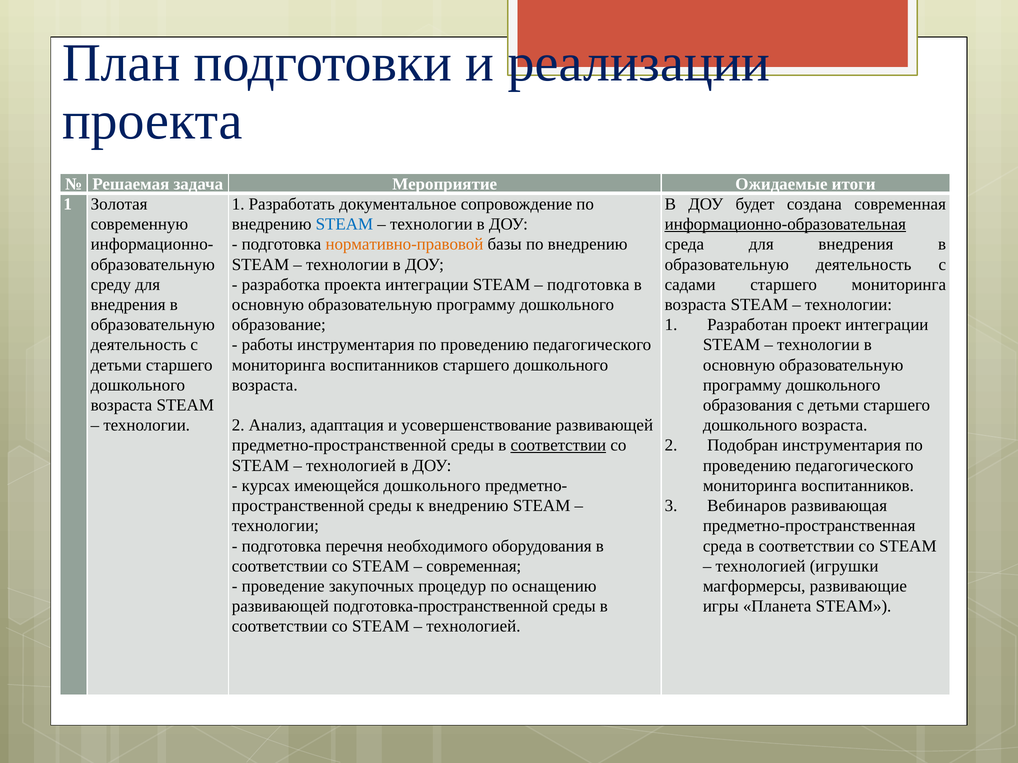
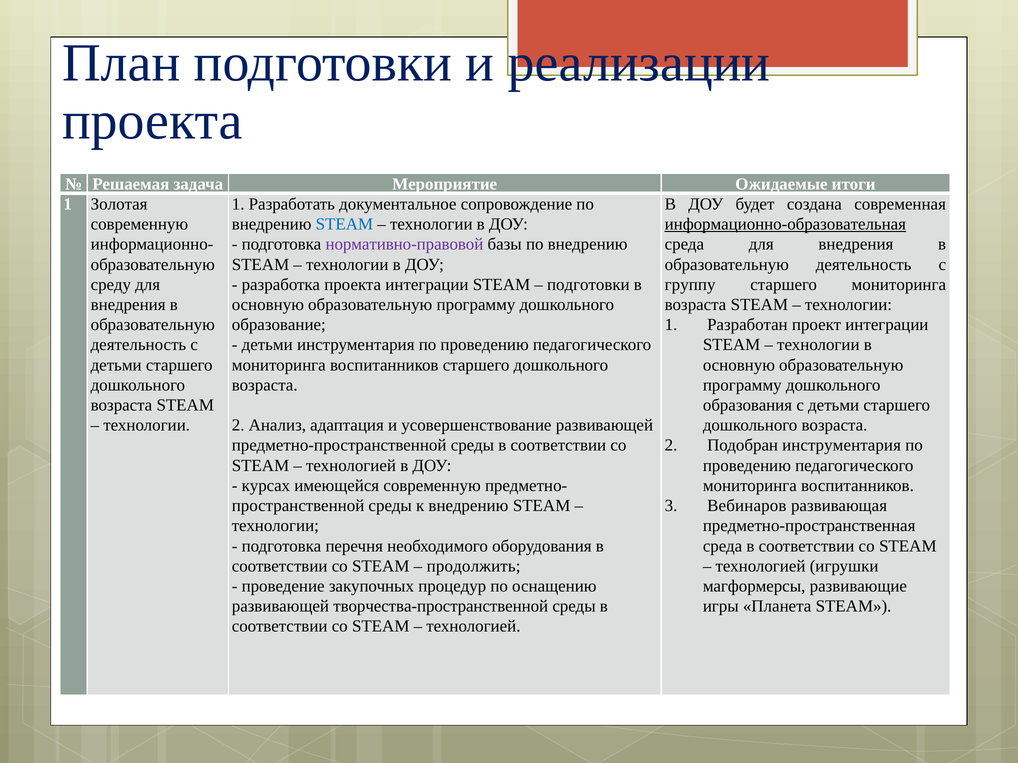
нормативно-правовой colour: orange -> purple (404, 244)
подготовка: подготовка -> подготовки (588, 285)
садами: садами -> группу (690, 285)
работы: работы -> детьми (267, 345)
соответствии underline: present -> none (558, 446)
имеющейся дошкольного: дошкольного -> современную (432, 486)
современная: современная -> продолжить (474, 566)
подготовка-пространственной: подготовка-пространственной -> творчества-пространственной (441, 607)
